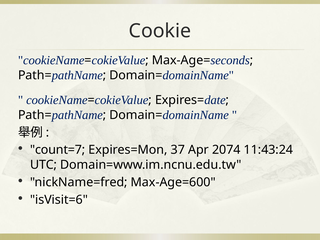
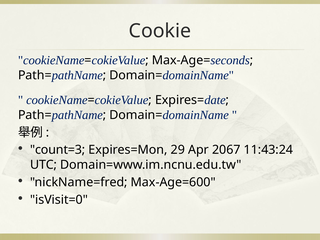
count=7: count=7 -> count=3 (58, 150)
37: 37 -> 29 (178, 150)
2074: 2074 -> 2067 (226, 150)
isVisit=6: isVisit=6 -> isVisit=0 (59, 200)
